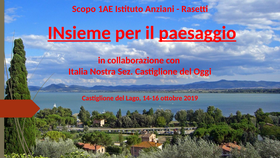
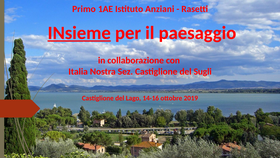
Scopo: Scopo -> Primo (84, 9)
paesaggio underline: present -> none (197, 33)
Oggi: Oggi -> Sugli (203, 71)
